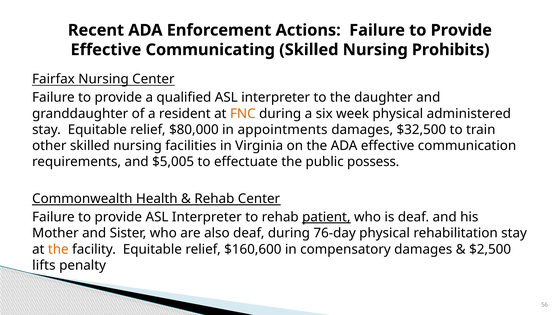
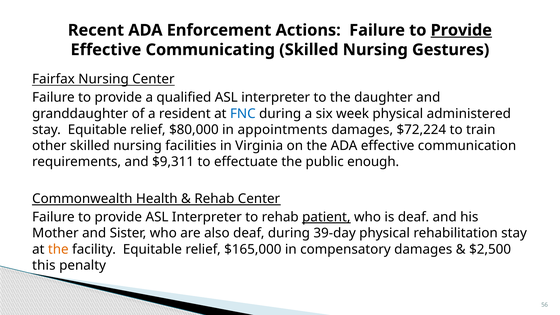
Provide underline: none -> present (461, 30)
Prohibits: Prohibits -> Gestures (451, 50)
FNC colour: orange -> blue (243, 114)
$32,500: $32,500 -> $72,224 (421, 130)
$5,005: $5,005 -> $9,311 (173, 162)
possess: possess -> enough (373, 162)
76-day: 76-day -> 39-day (335, 233)
$160,600: $160,600 -> $165,000 (253, 249)
lifts: lifts -> this (44, 265)
